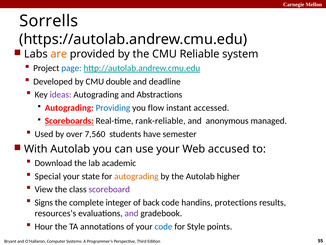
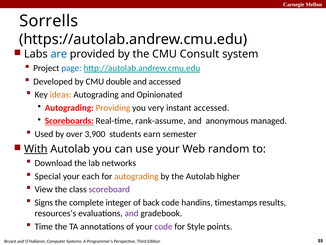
are colour: orange -> blue (59, 54)
Reliable: Reliable -> Consult (199, 54)
and deadline: deadline -> accessed (165, 81)
ideas colour: purple -> orange (61, 94)
Abstractions: Abstractions -> Opinionated (159, 94)
Providing colour: blue -> orange (113, 108)
flow: flow -> very (156, 108)
rank-reliable: rank-reliable -> rank-assume (160, 121)
7,560: 7,560 -> 3,900 (95, 134)
have: have -> earn (152, 134)
With underline: none -> present (36, 149)
accused: accused -> random (229, 149)
academic: academic -> networks (119, 163)
state: state -> each (91, 176)
protections: protections -> timestamps (236, 202)
Hour: Hour -> Time (44, 226)
code colour: blue -> purple (163, 226)
